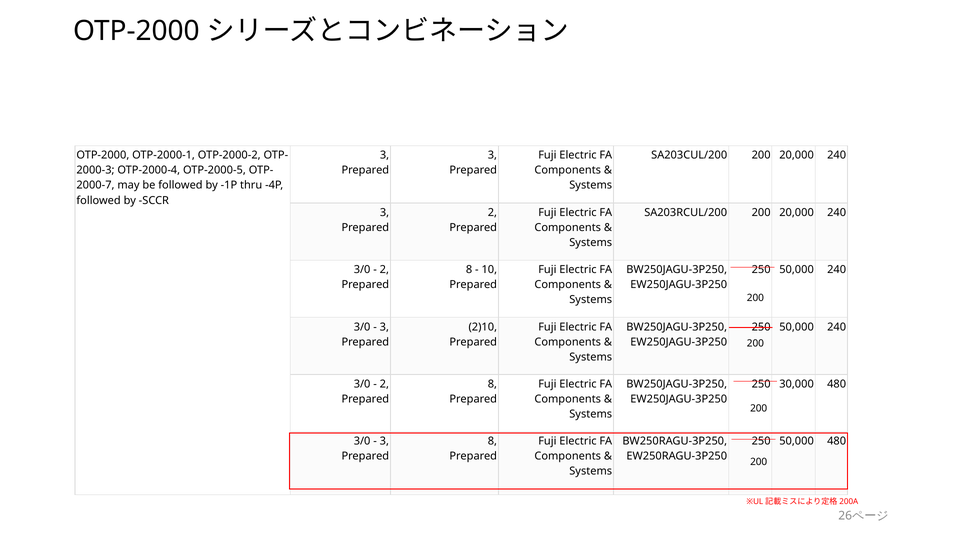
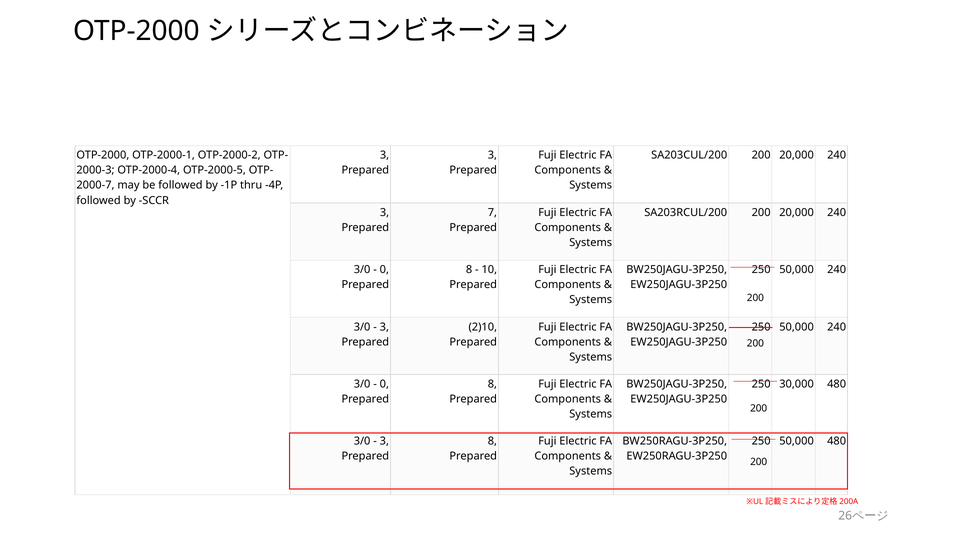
2: 2 -> 7 (492, 213)
2: 2 -> 0 (384, 270)
2: 2 -> 0 (384, 384)
